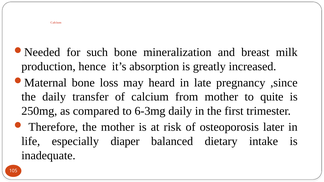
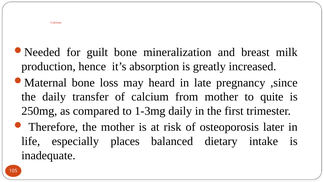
such: such -> guilt (97, 52)
6-3mg: 6-3mg -> 1-3mg (150, 111)
diaper: diaper -> places (125, 141)
